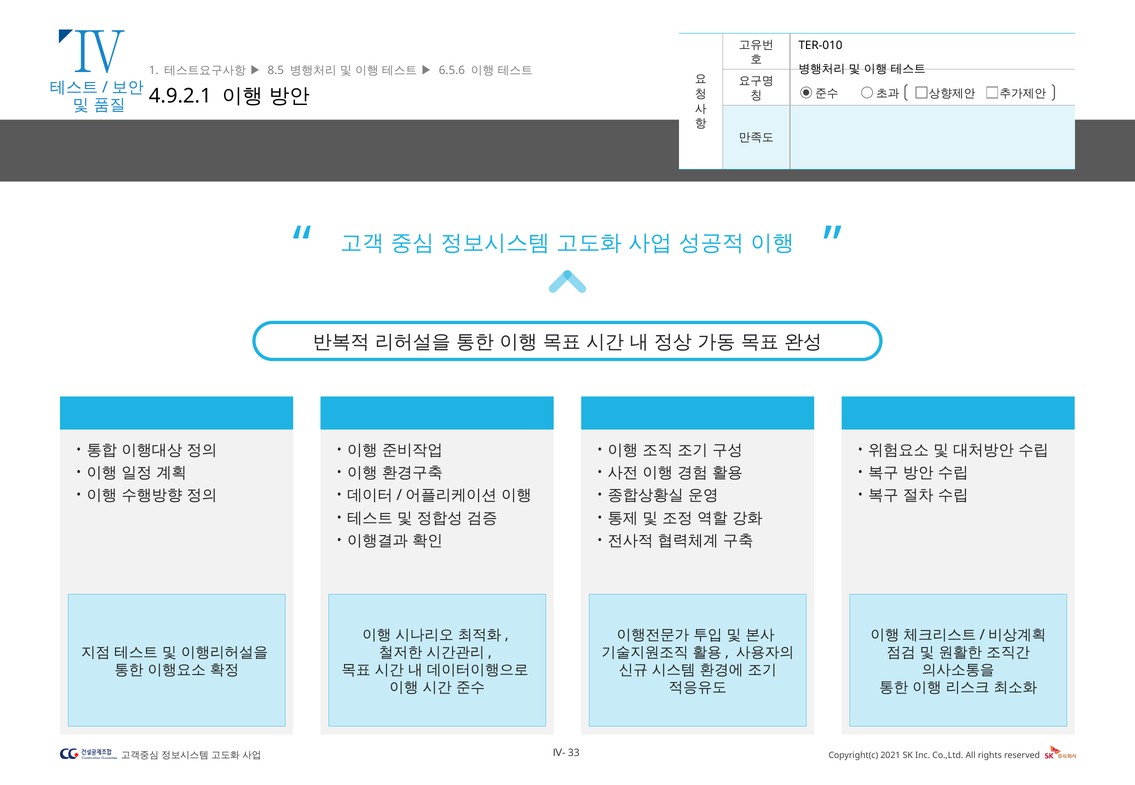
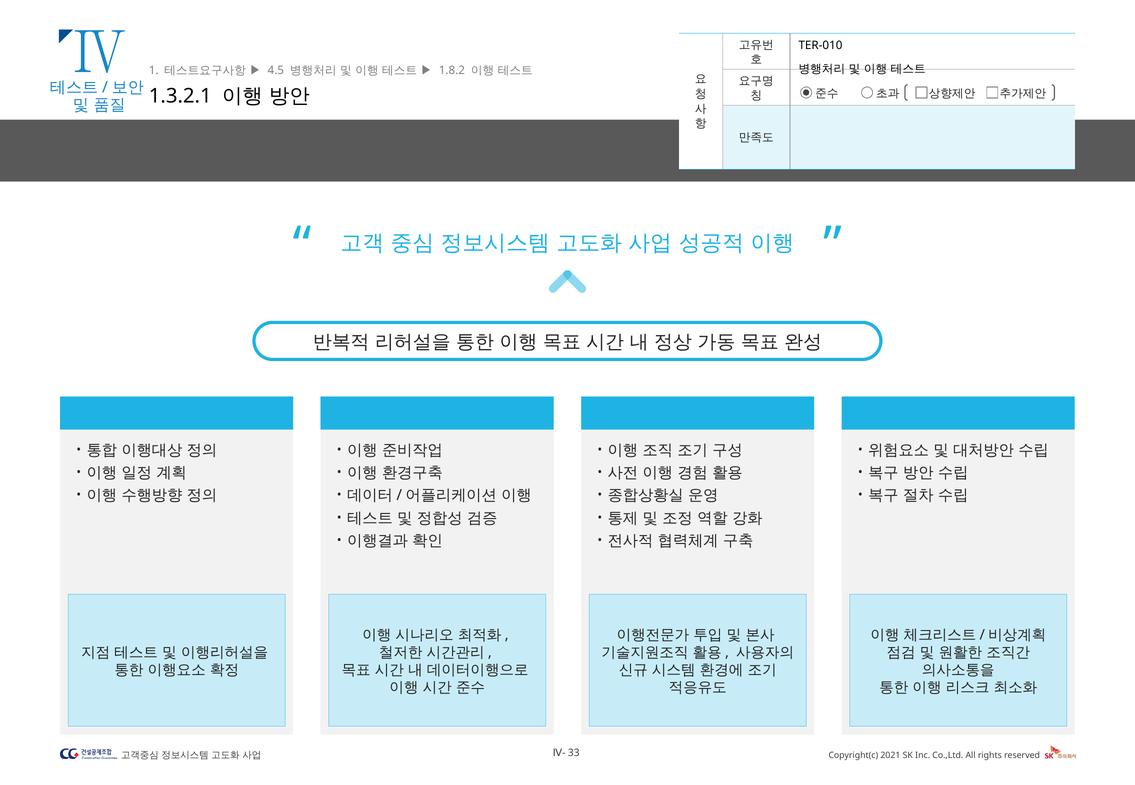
8.5: 8.5 -> 4.5 (276, 71)
6.5.6: 6.5.6 -> 1.8.2 (452, 71)
4.9.2.1: 4.9.2.1 -> 1.3.2.1 (180, 96)
